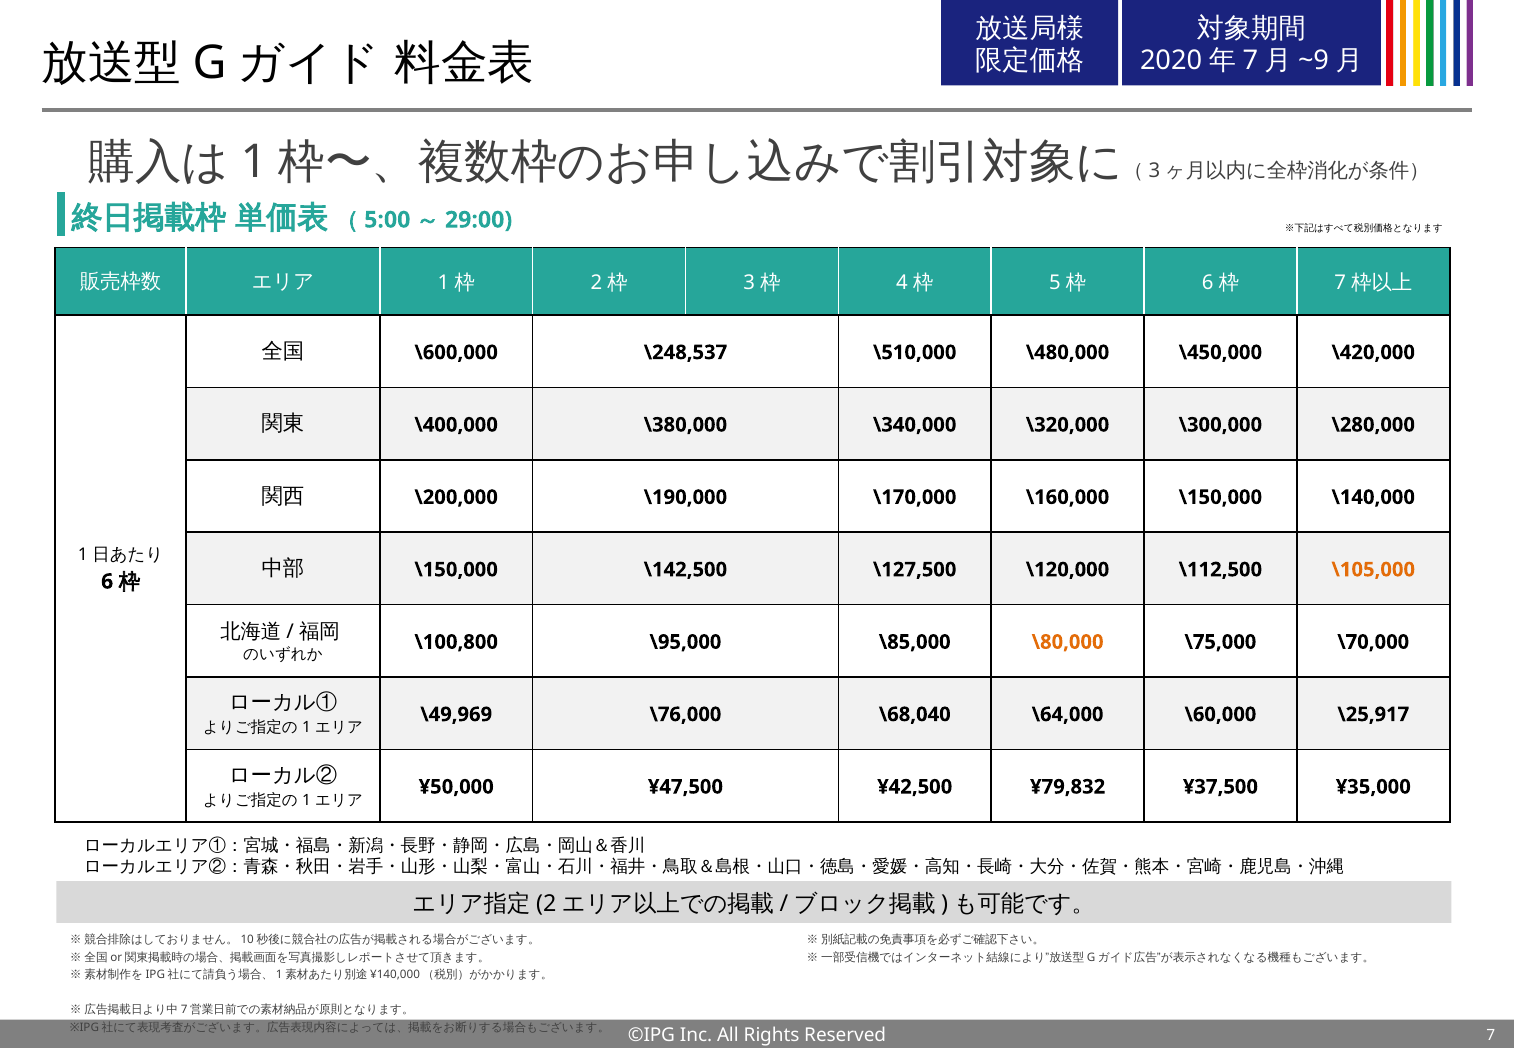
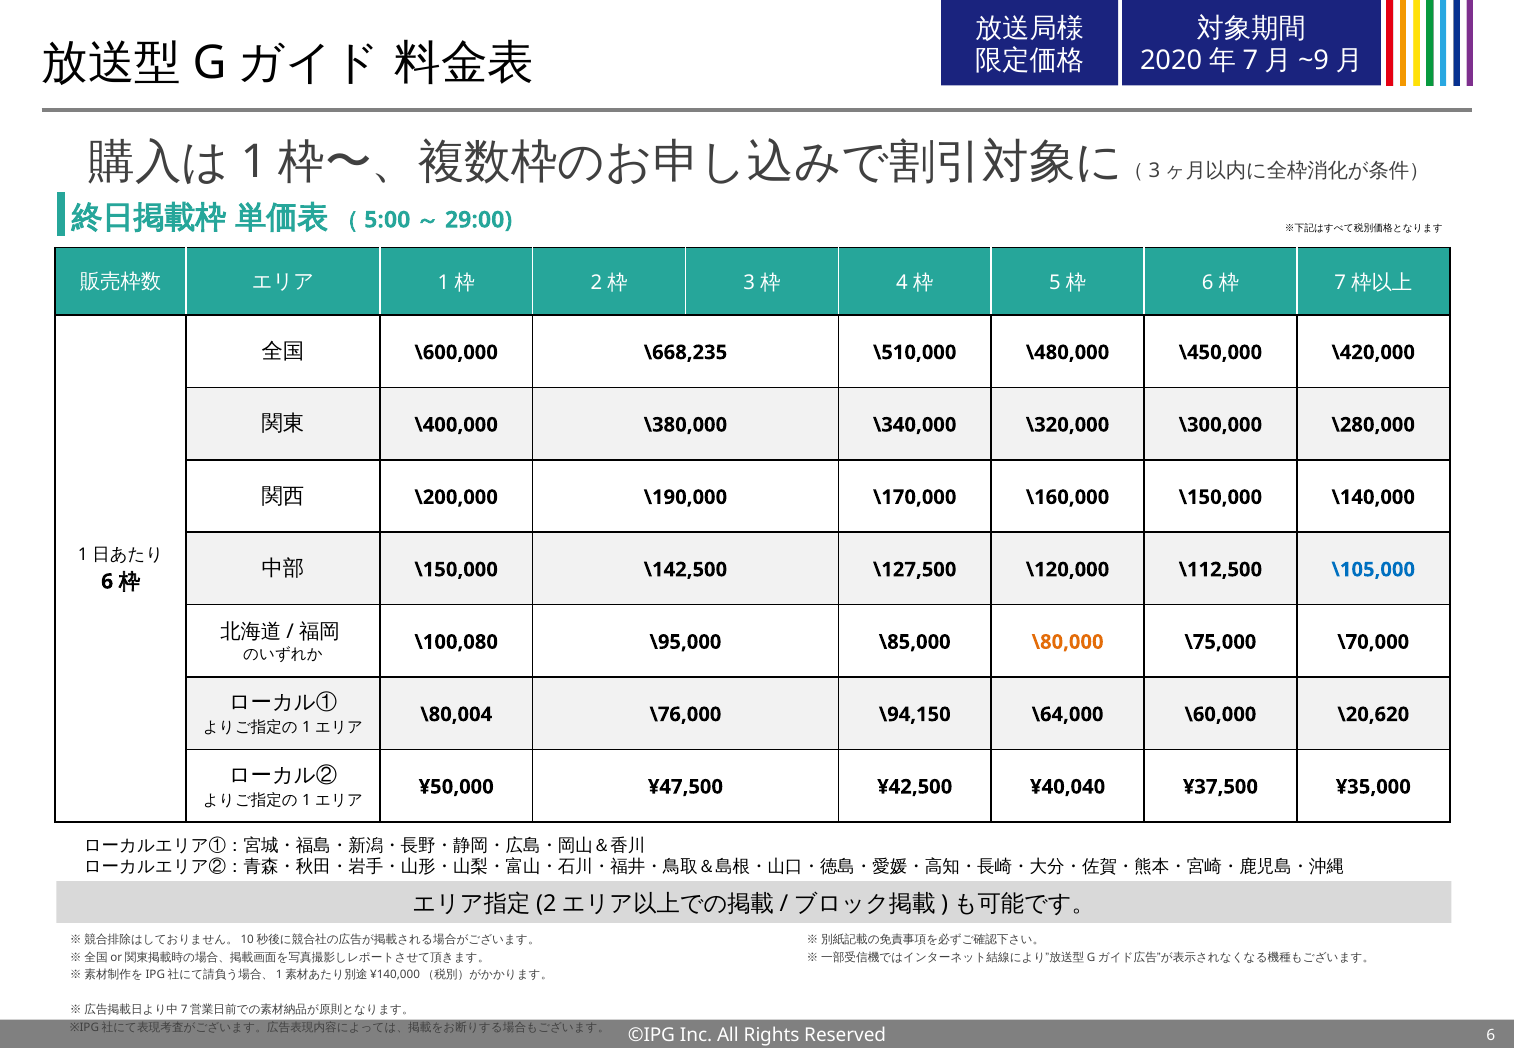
\248,537: \248,537 -> \668,235 (685, 353)
\105,000 colour: orange -> blue (1373, 570)
\100,800: \100,800 -> \100,080 (456, 642)
\49,969: \49,969 -> \80,004 (456, 715)
\68,040: \68,040 -> \94,150 (915, 715)
\25,917: \25,917 -> \20,620 (1373, 715)
¥79,832: ¥79,832 -> ¥40,040 (1068, 787)
Reserved 7: 7 -> 6 (1491, 1035)
